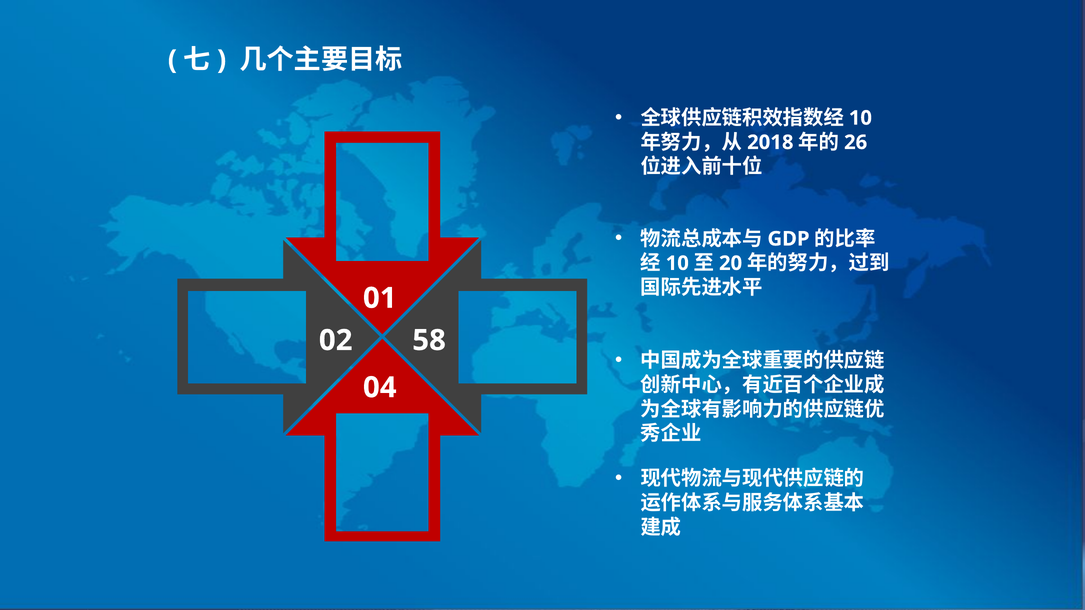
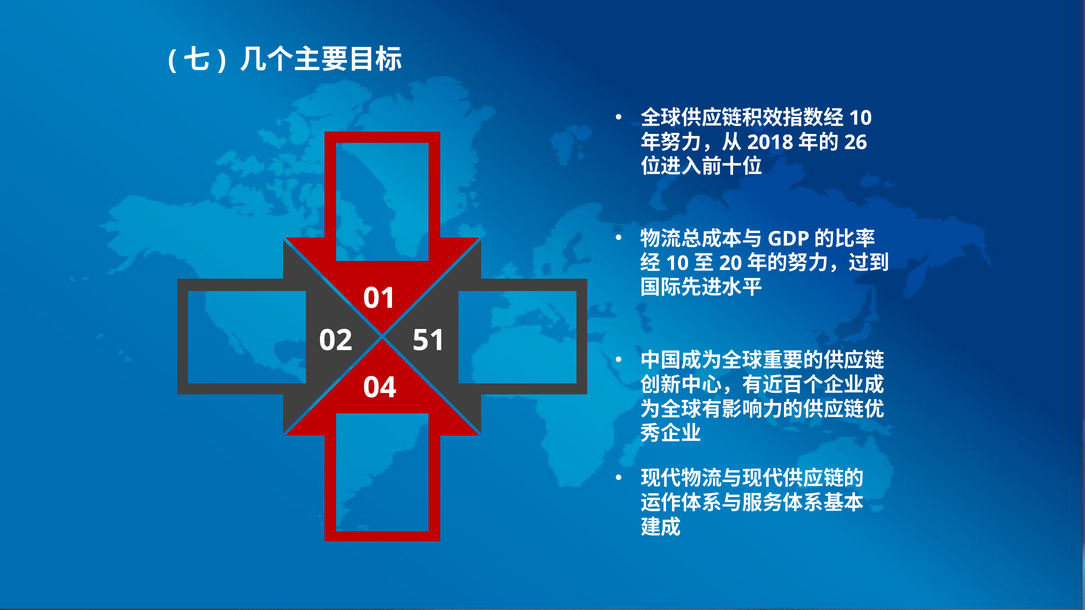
58: 58 -> 51 (429, 341)
